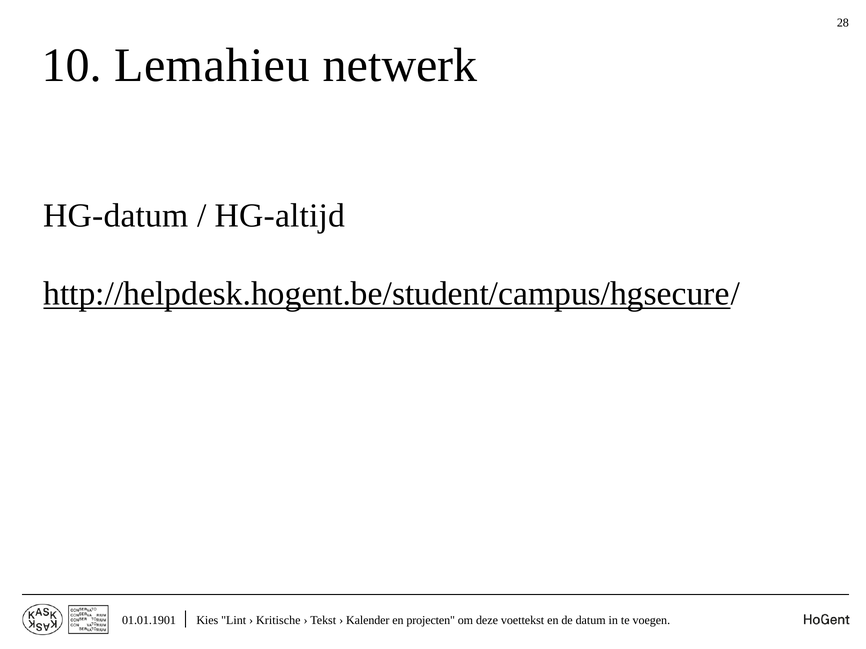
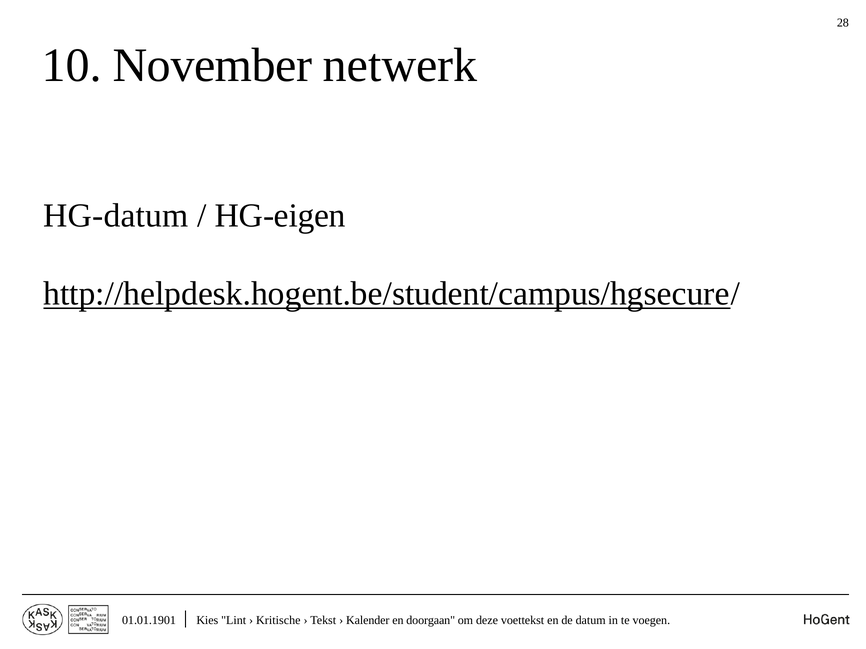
Lemahieu: Lemahieu -> November (212, 65)
HG-altijd: HG-altijd -> HG-eigen (280, 216)
projecten: projecten -> doorgaan (431, 621)
